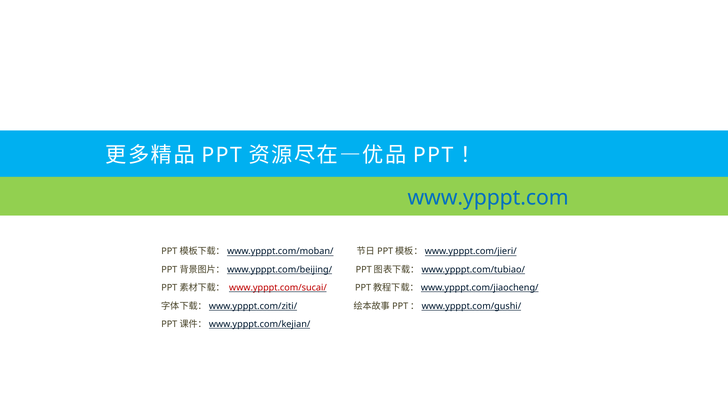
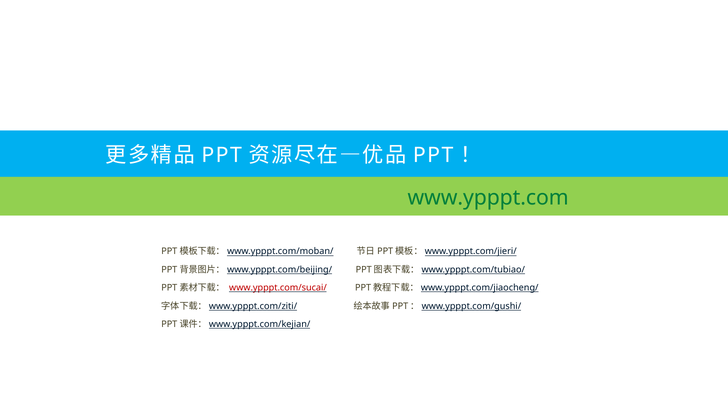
www.ypppt.com colour: blue -> green (488, 197)
